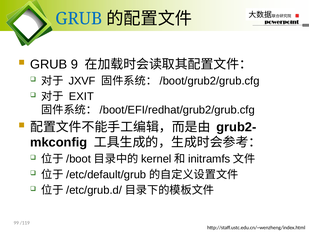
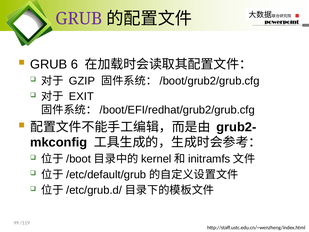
GRUB colour: blue -> purple (79, 19)
9: 9 -> 6 (74, 64)
JXVF: JXVF -> GZIP (82, 81)
